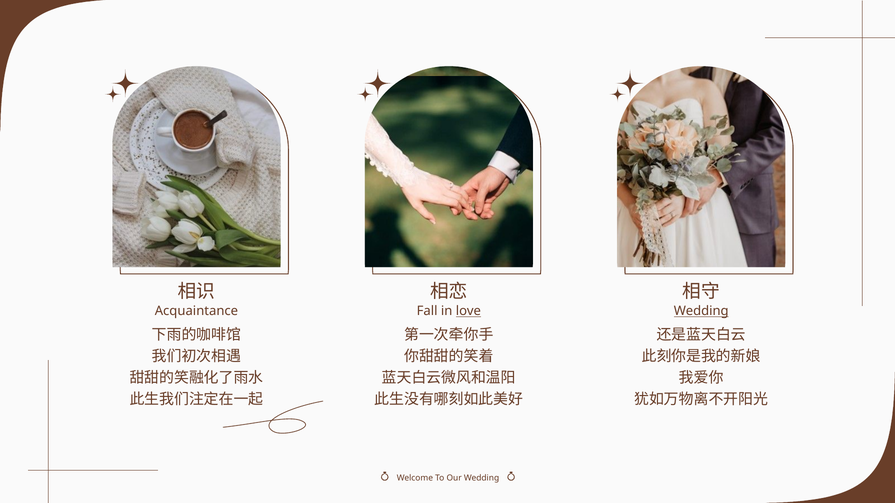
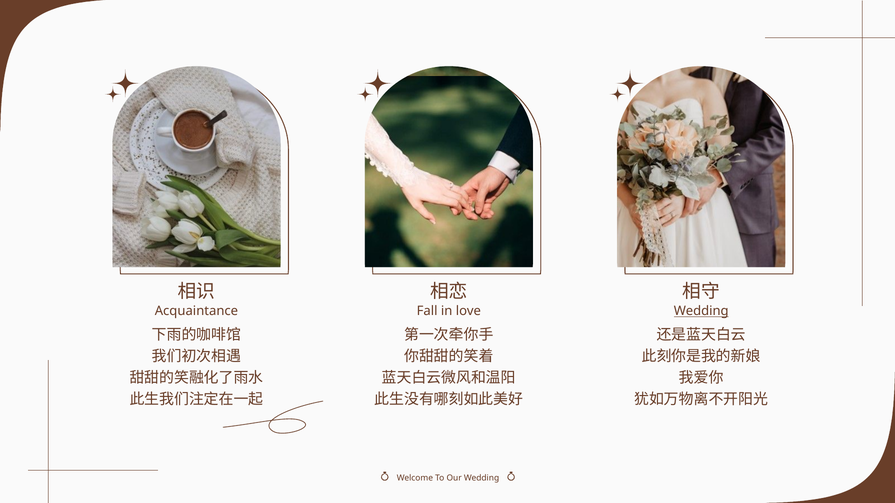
love underline: present -> none (468, 311)
